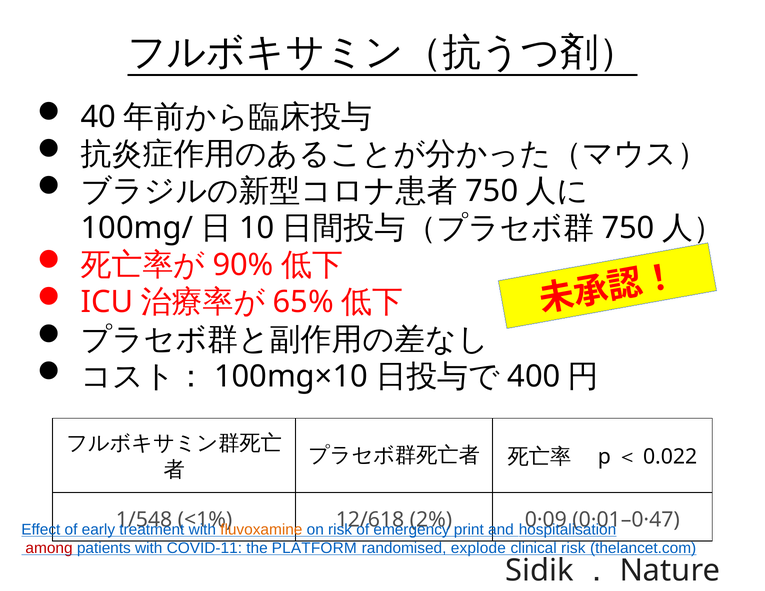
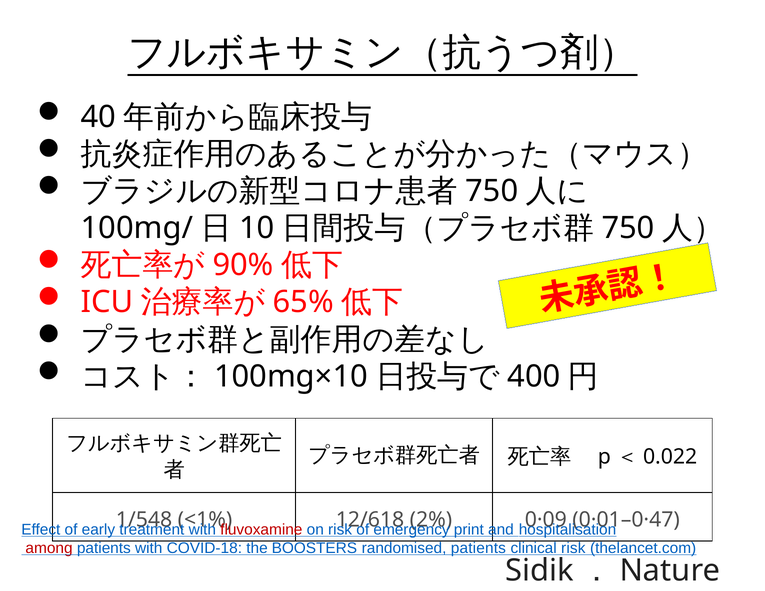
fluvoxamine colour: orange -> red (261, 530)
COVID-11: COVID-11 -> COVID-18 (204, 548)
PLATFORM: PLATFORM -> BOOSTERS (314, 548)
randomised explode: explode -> patients (478, 548)
